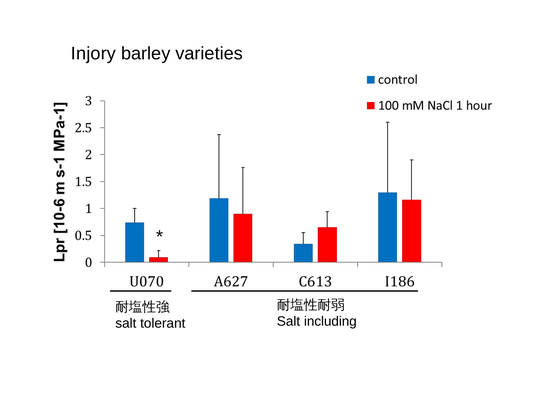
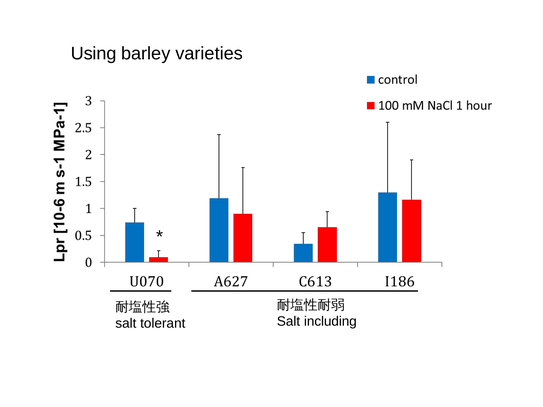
Injory: Injory -> Using (94, 53)
